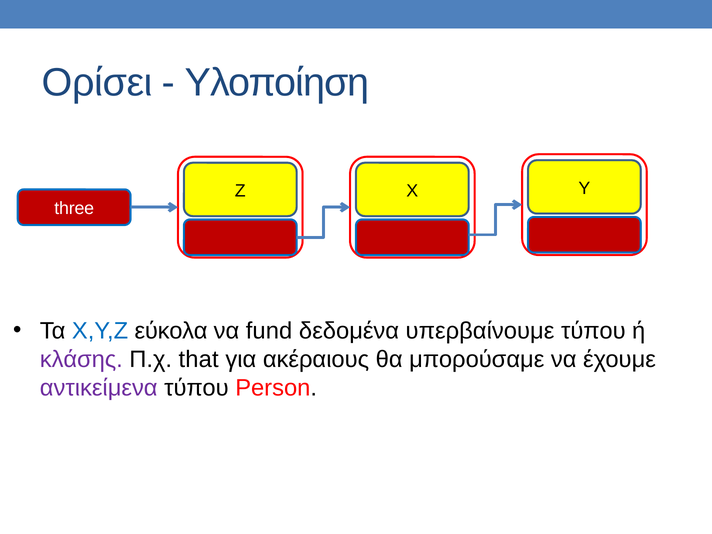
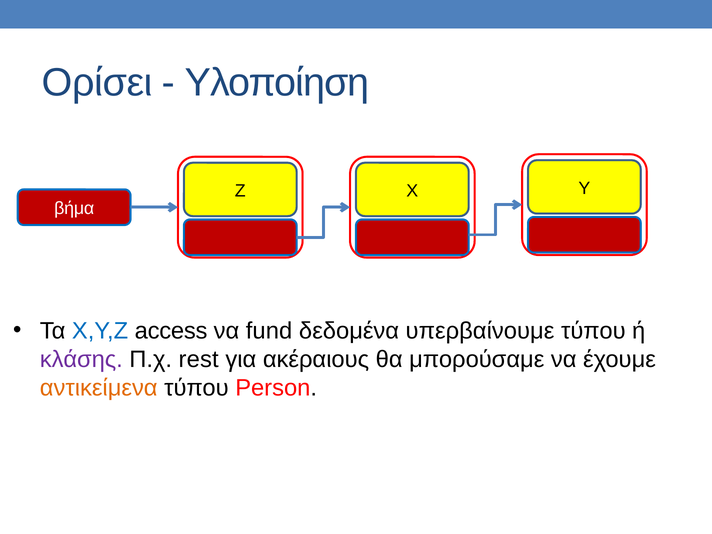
three: three -> βήμα (74, 208)
εύκολα: εύκολα -> access (171, 331)
that: that -> rest (199, 359)
αντικείμενα colour: purple -> orange (99, 388)
